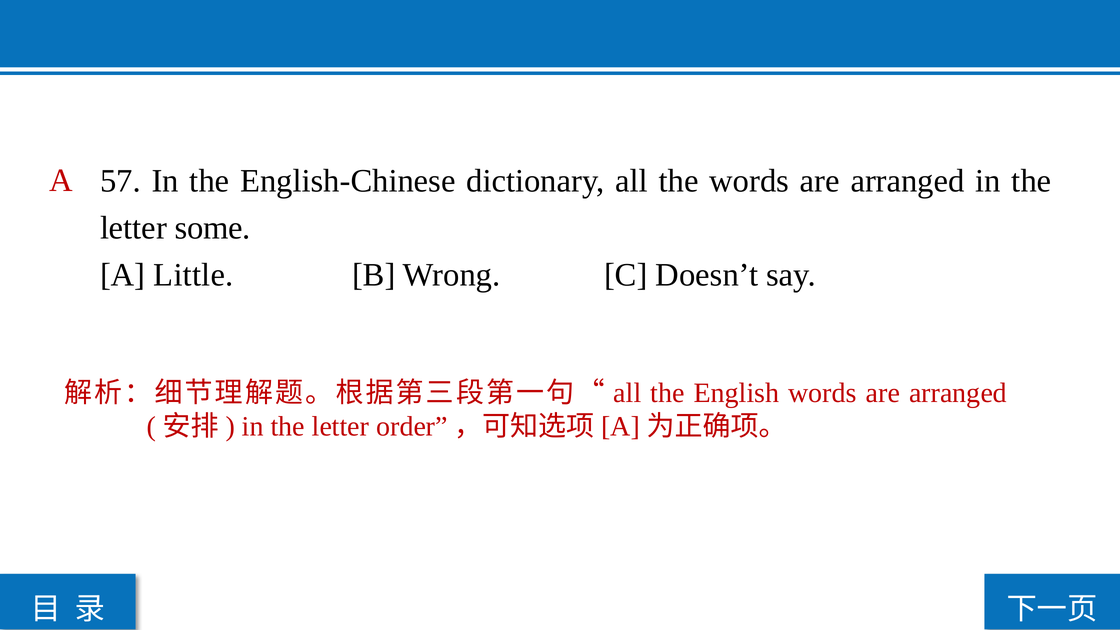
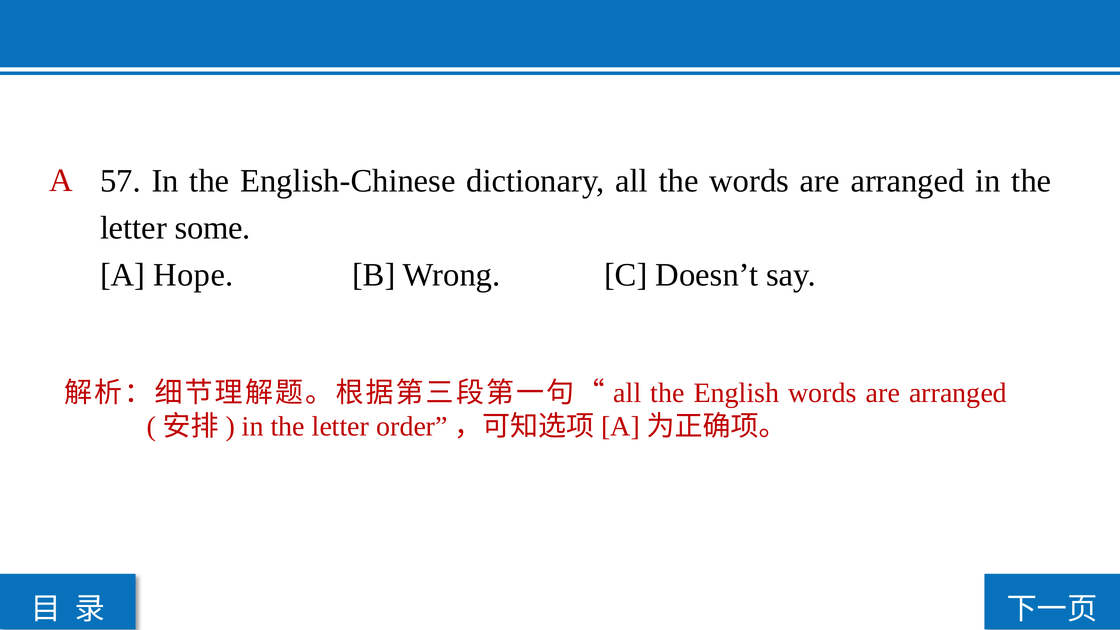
Little: Little -> Hope (193, 275)
